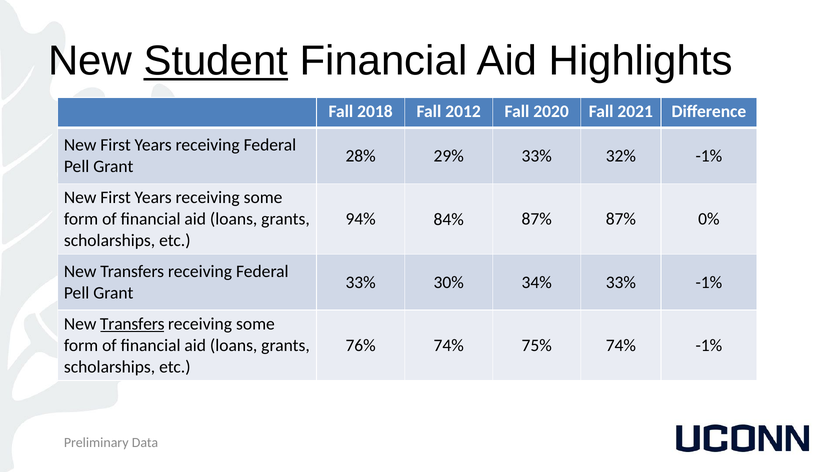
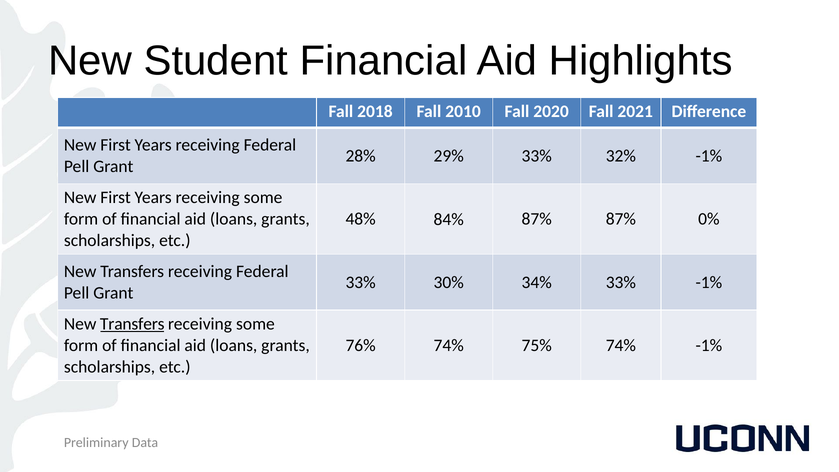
Student underline: present -> none (216, 61)
2012: 2012 -> 2010 (463, 112)
94%: 94% -> 48% (361, 219)
